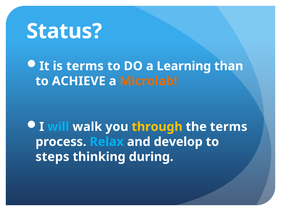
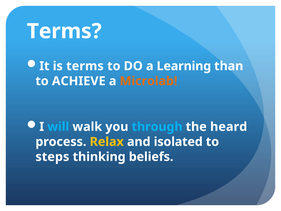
Status: Status -> Terms (64, 31)
through colour: yellow -> light blue (157, 127)
the terms: terms -> heard (229, 127)
Relax colour: light blue -> yellow (107, 142)
develop: develop -> isolated (178, 142)
during: during -> beliefs (151, 157)
